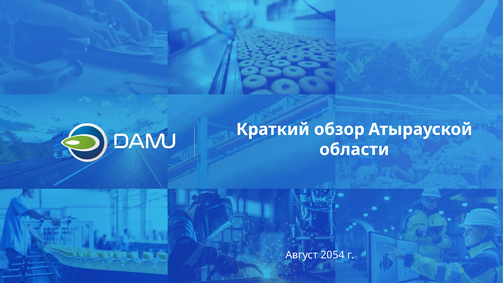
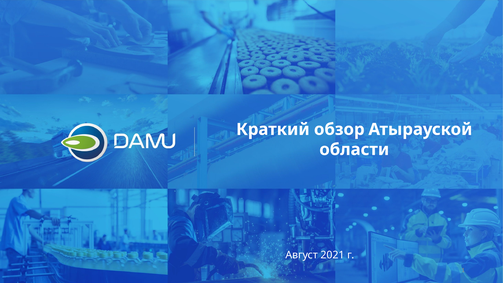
2054: 2054 -> 2021 (332, 255)
